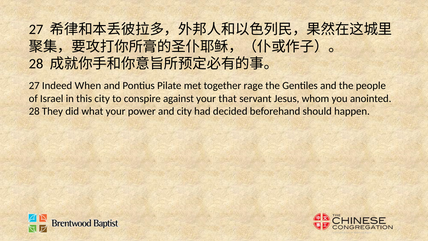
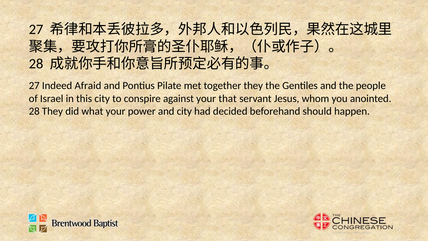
When: When -> Afraid (88, 86)
together rage: rage -> they (253, 86)
